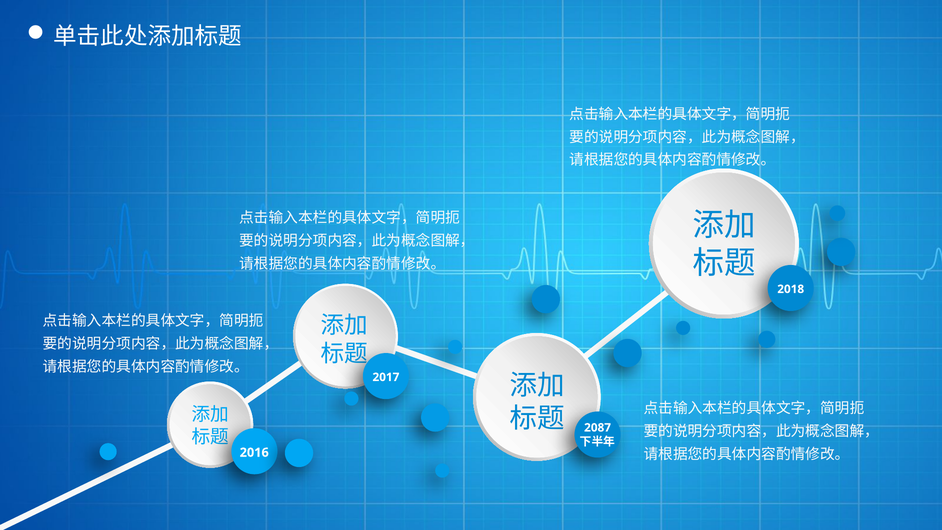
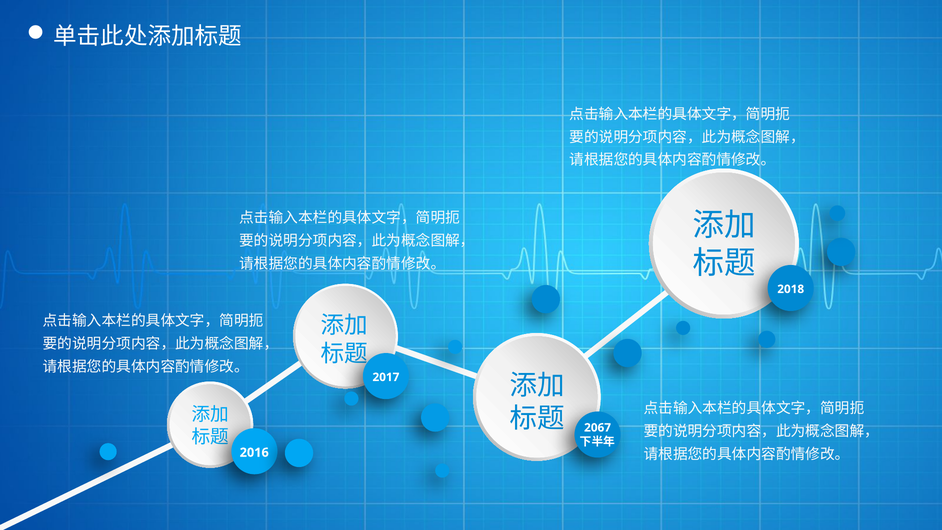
2087: 2087 -> 2067 (598, 428)
